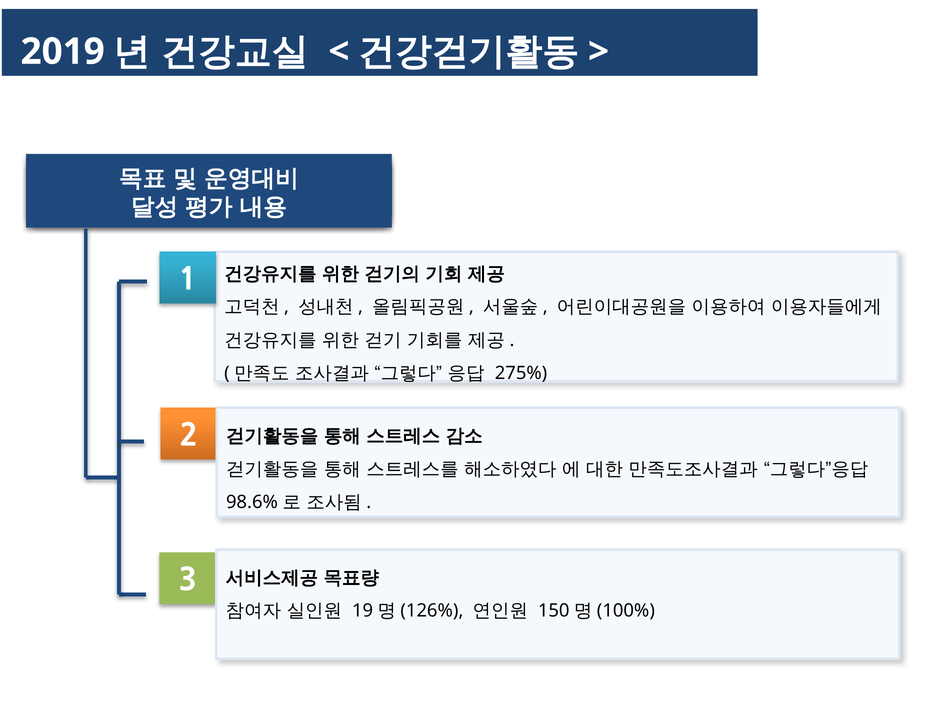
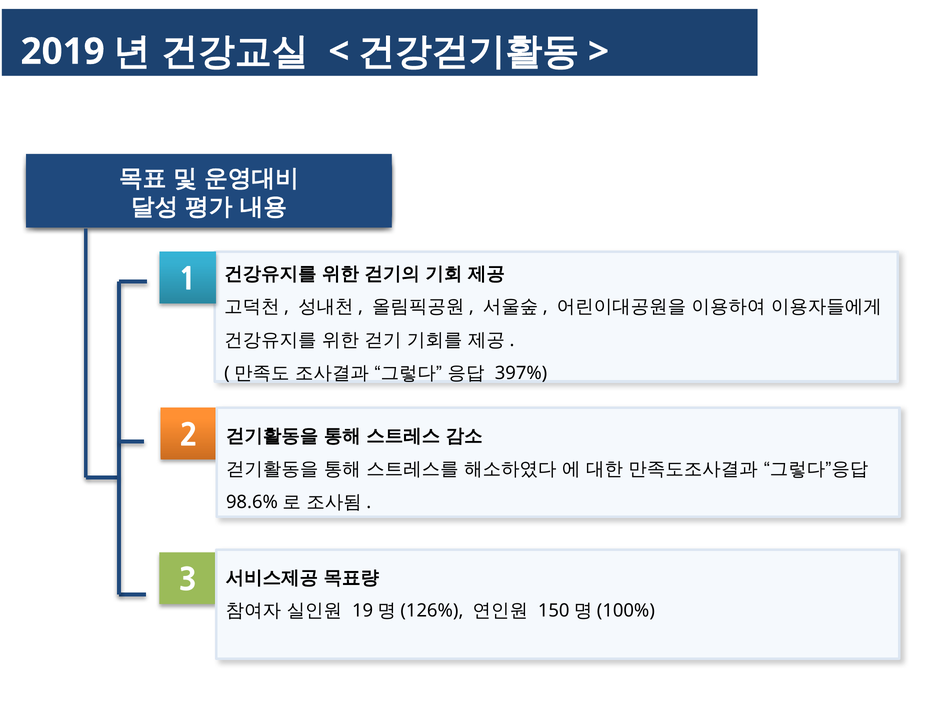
275%: 275% -> 397% (521, 373)
